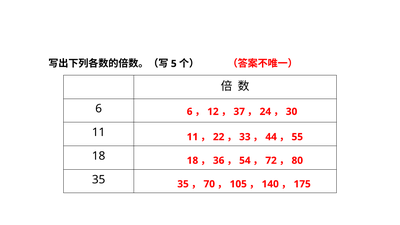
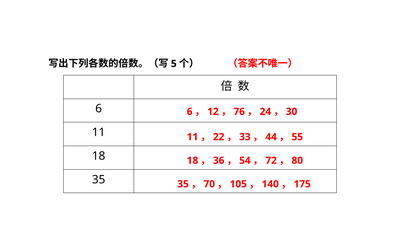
37: 37 -> 76 (239, 112)
